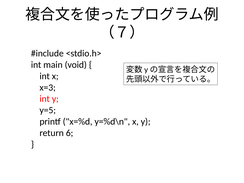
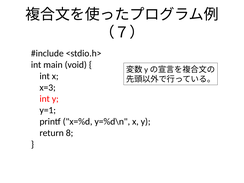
y=5: y=5 -> y=1 (48, 110)
6: 6 -> 8 (70, 133)
